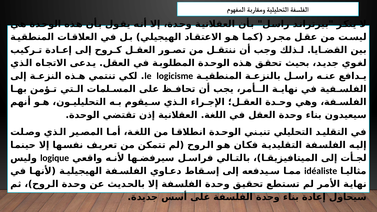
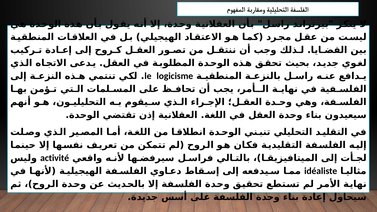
logique: logique -> activité (55, 158)
